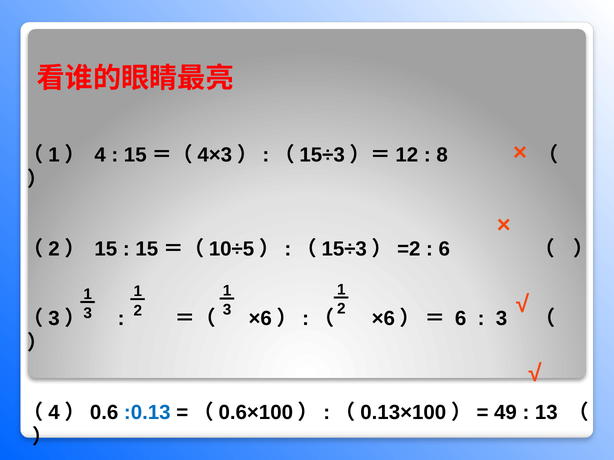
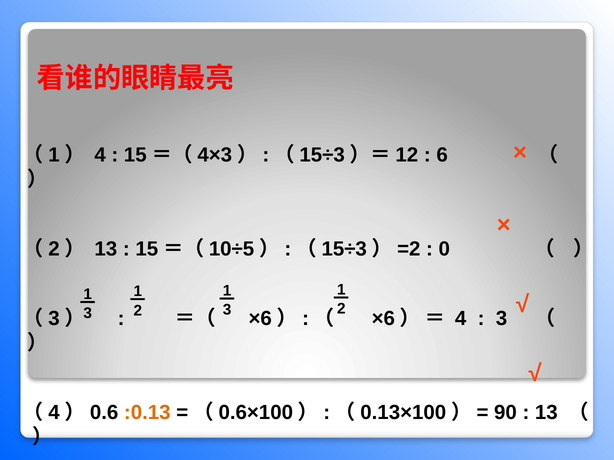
8: 8 -> 6 (442, 155)
（2） 15: 15 -> 13 (106, 249)
6: 6 -> 0 (444, 249)
6: 6 -> 4 (461, 319)
:0.13 colour: blue -> orange (147, 413)
49: 49 -> 90 (505, 413)
